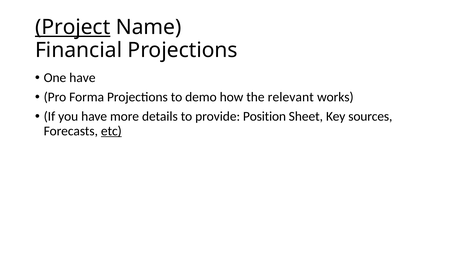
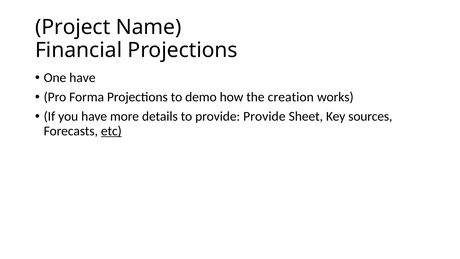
Project underline: present -> none (73, 27)
relevant: relevant -> creation (291, 97)
provide Position: Position -> Provide (264, 116)
